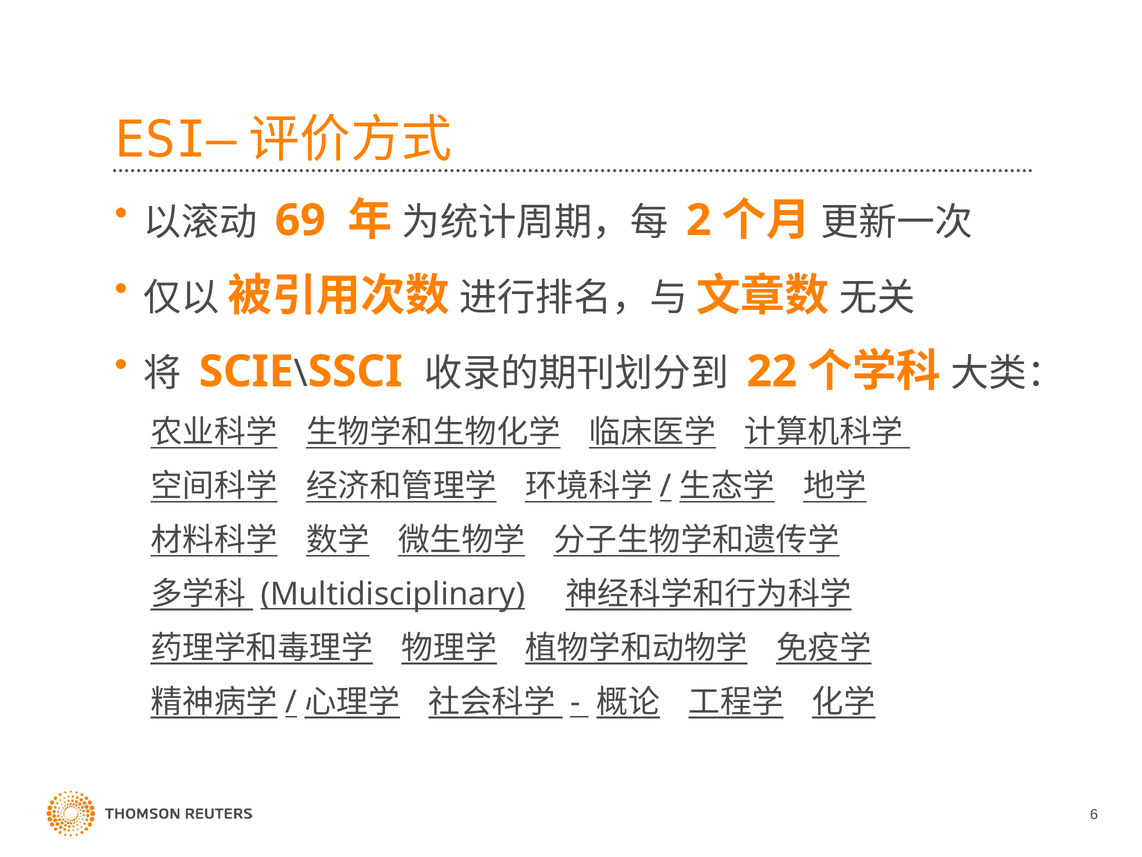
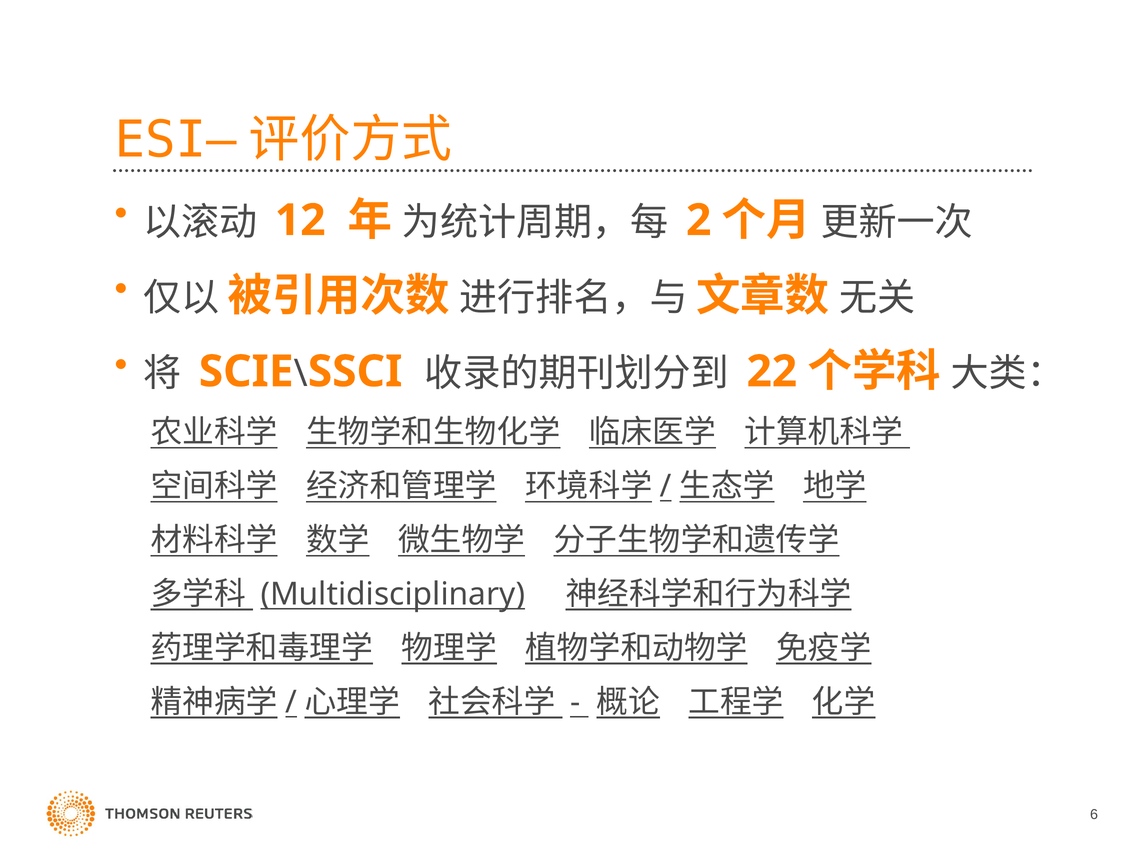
69: 69 -> 12 (300, 220)
